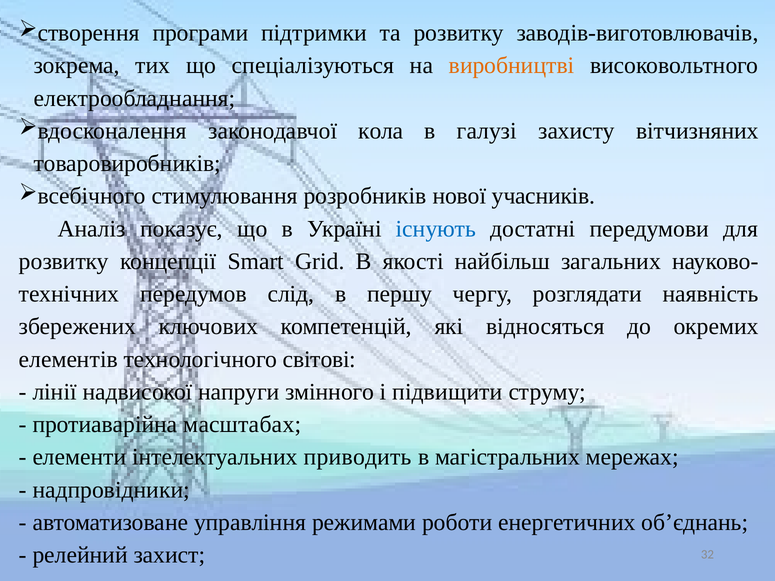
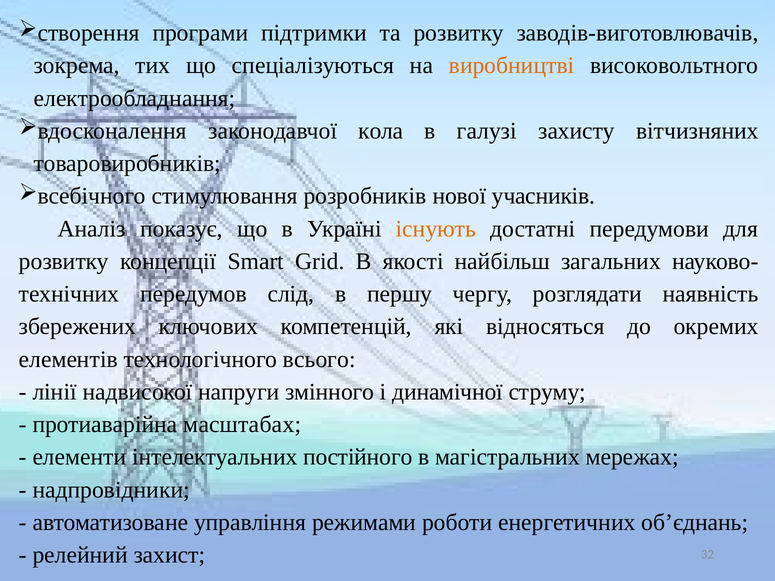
існують colour: blue -> orange (436, 229)
світові: світові -> всього (319, 359)
підвищити: підвищити -> динамічної (448, 392)
приводить: приводить -> постійного (358, 457)
